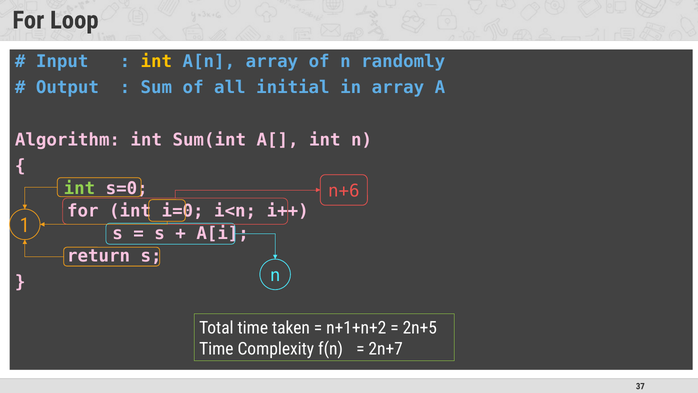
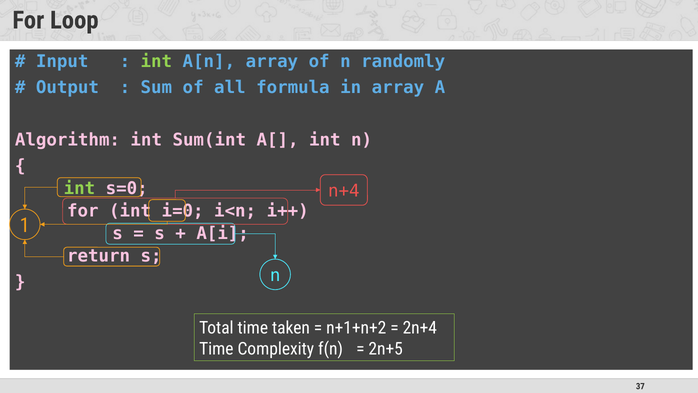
int colour: yellow -> light green (156, 61)
initial: initial -> formula (293, 87)
n+6: n+6 -> n+4 (344, 191)
2n+5: 2n+5 -> 2n+4 (420, 328)
2n+7: 2n+7 -> 2n+5 (386, 349)
